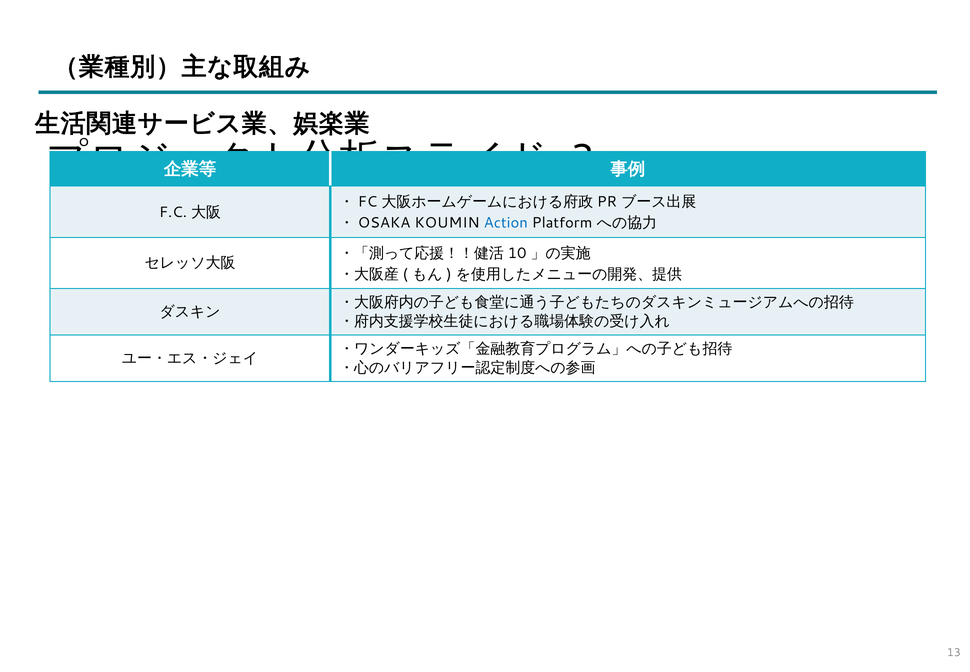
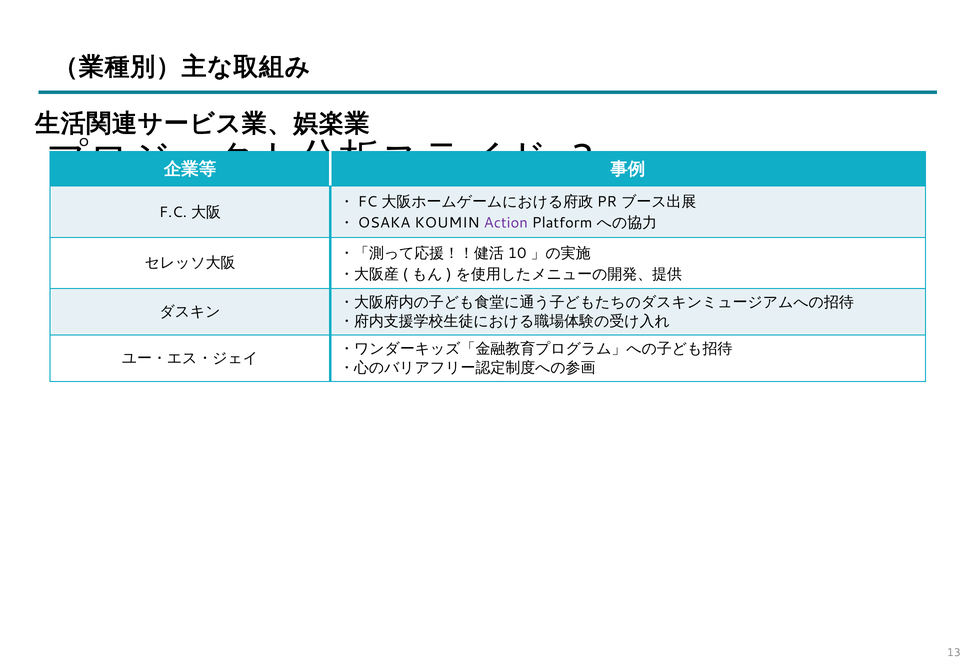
Action colour: blue -> purple (506, 223)
